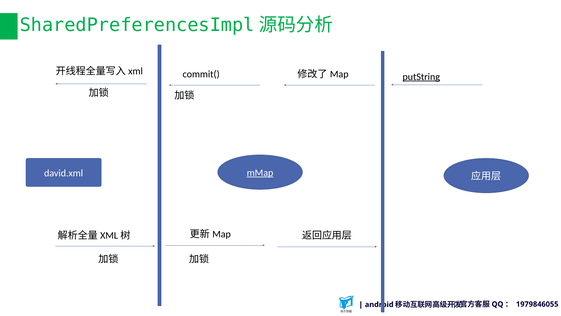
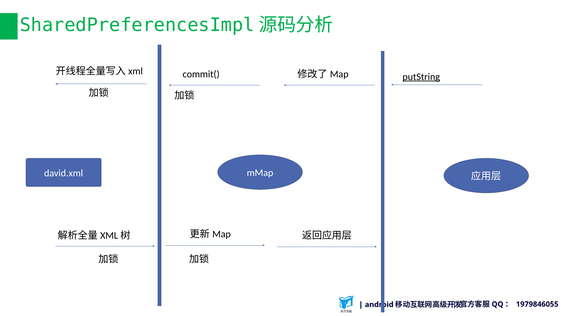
mMap underline: present -> none (260, 173)
